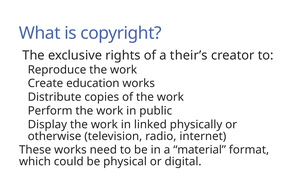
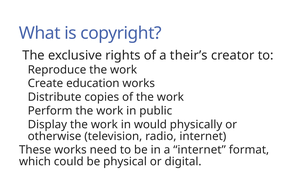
linked: linked -> would (150, 125)
a material: material -> internet (200, 150)
